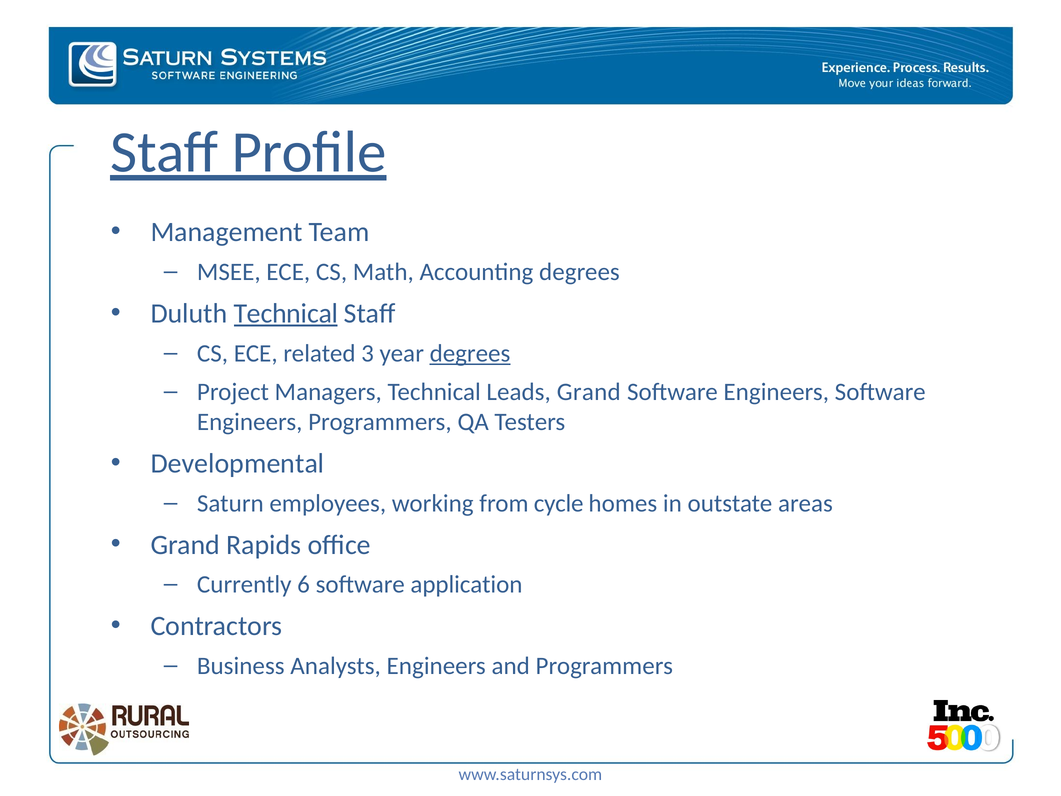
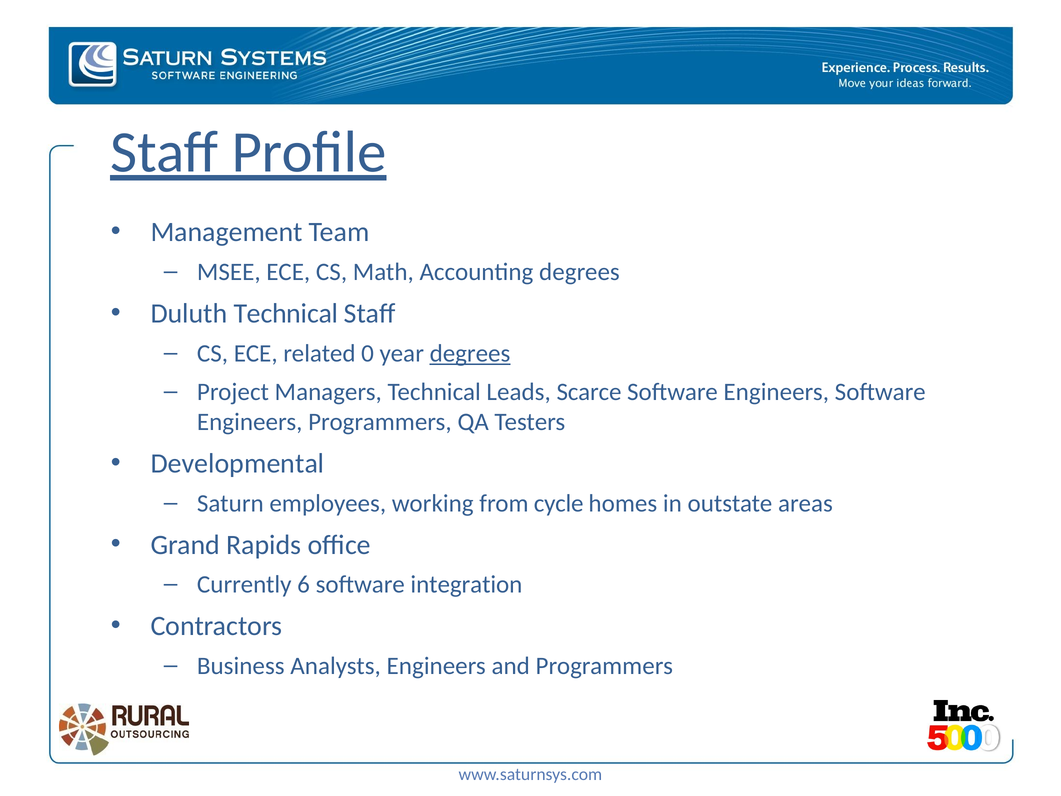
Technical underline: present -> none (286, 313)
3: 3 -> 0 (368, 353)
Leads Grand: Grand -> Scarce (589, 392)
application: application -> integration (466, 585)
